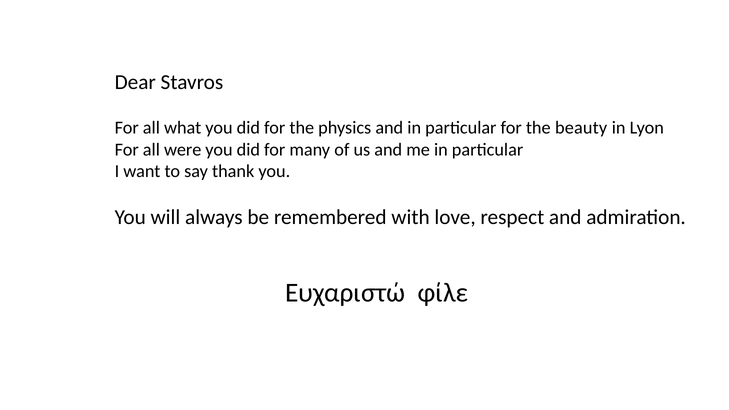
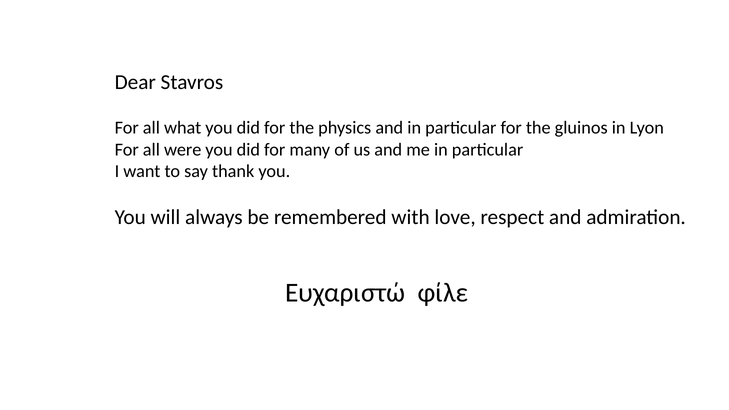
beauty: beauty -> gluinos (581, 128)
